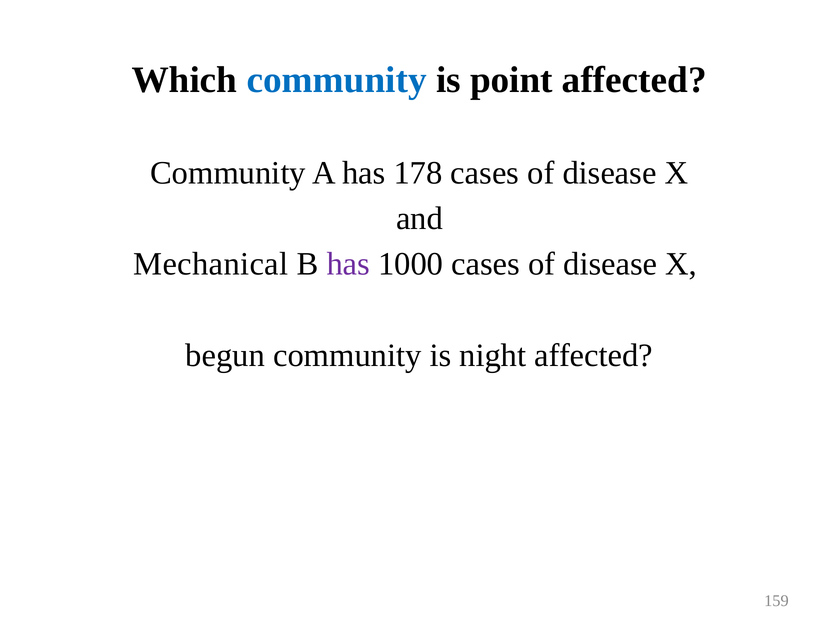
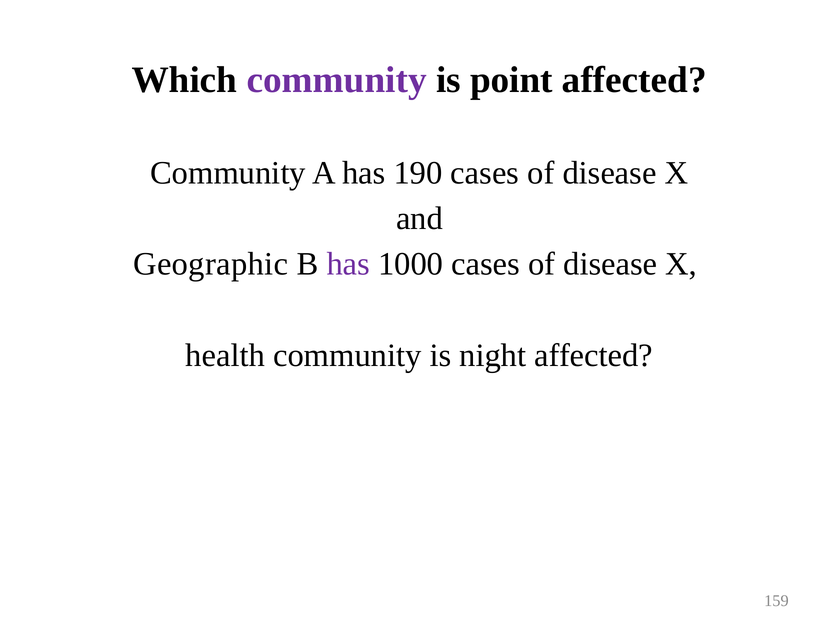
community colour: blue -> purple (337, 80)
178: 178 -> 190 (418, 173)
Mechanical: Mechanical -> Geographic (211, 264)
begun: begun -> health (225, 356)
